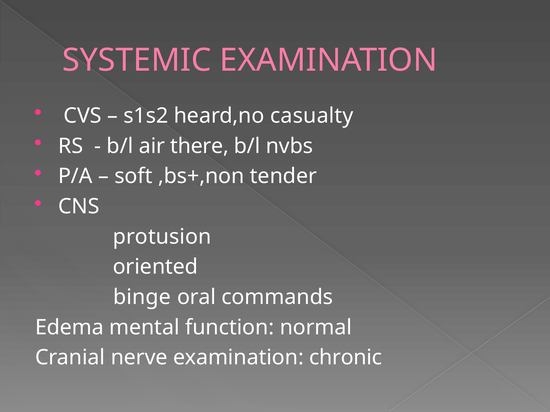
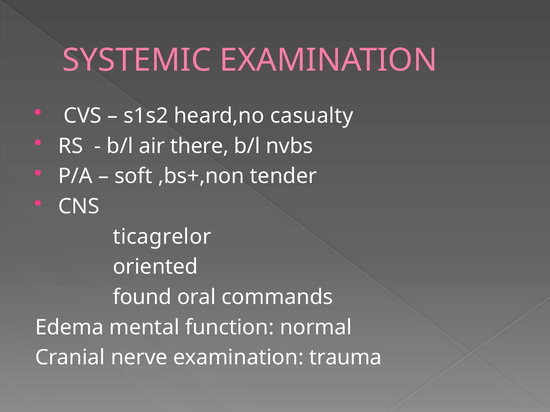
protusion: protusion -> ticagrelor (162, 237)
binge: binge -> found (142, 297)
chronic: chronic -> trauma (346, 358)
